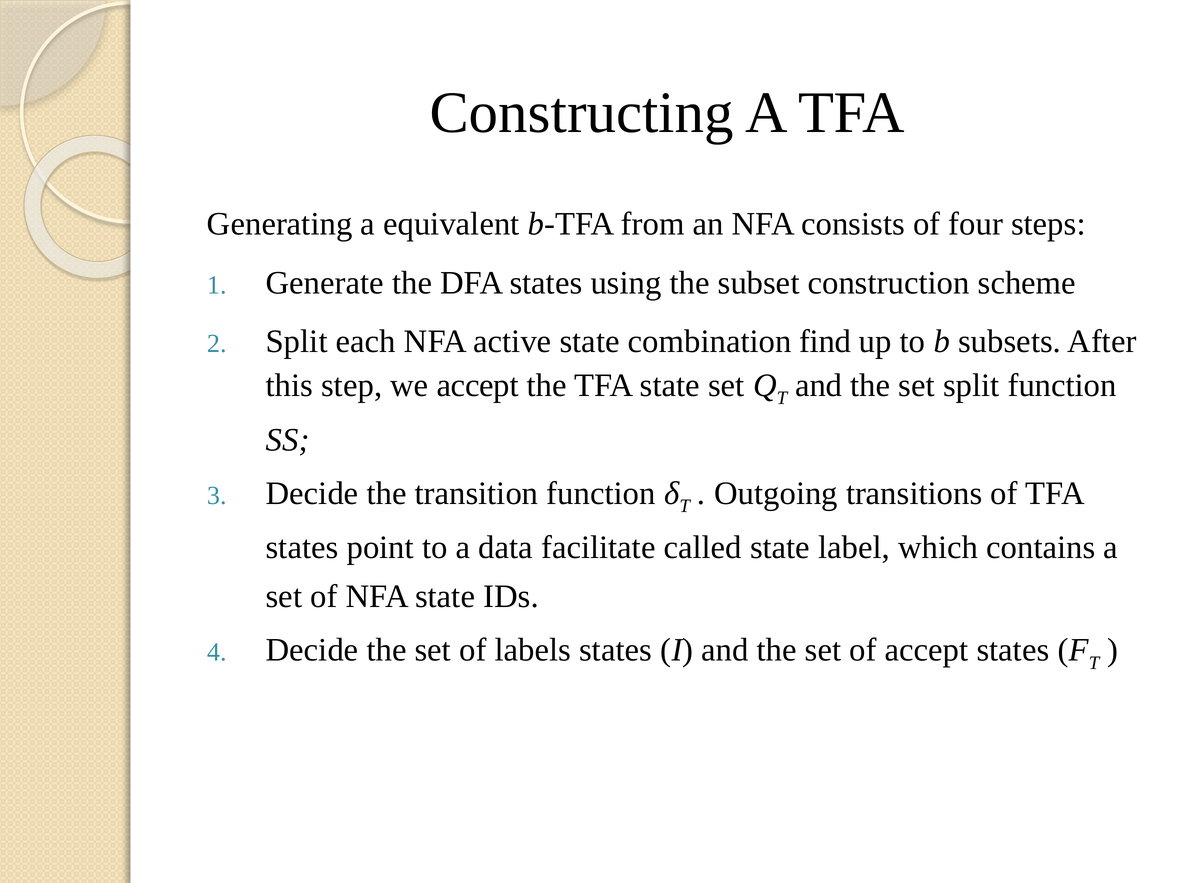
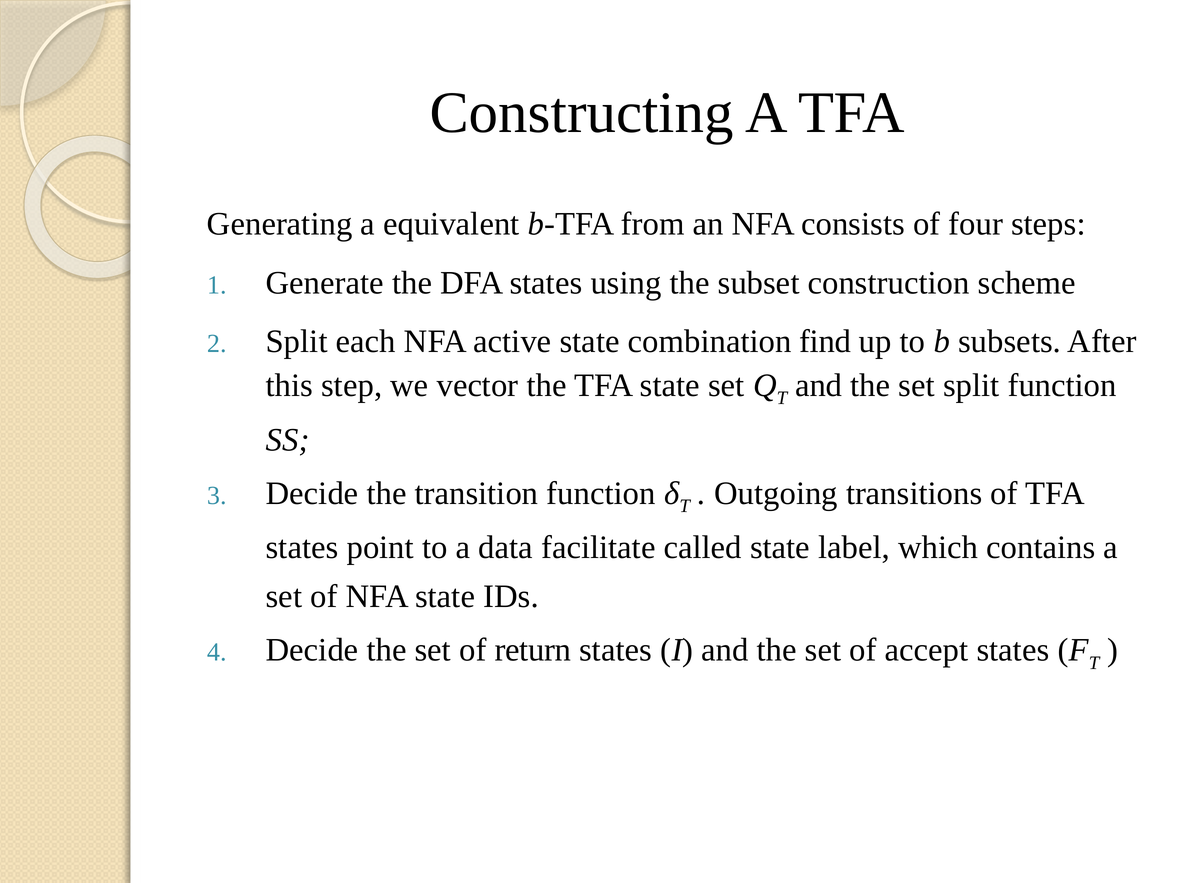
we accept: accept -> vector (477, 385)
labels: labels -> return (533, 650)
